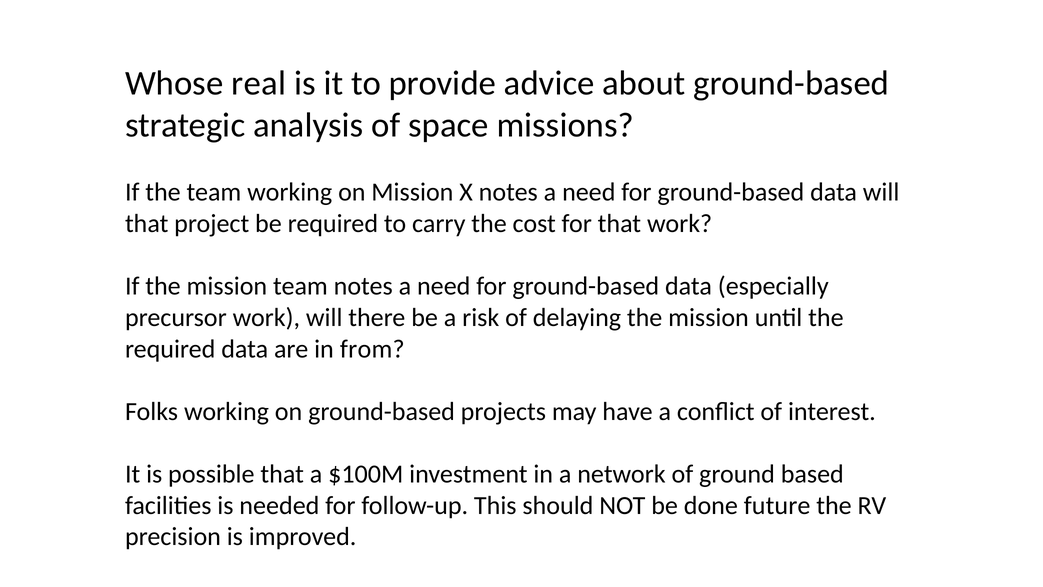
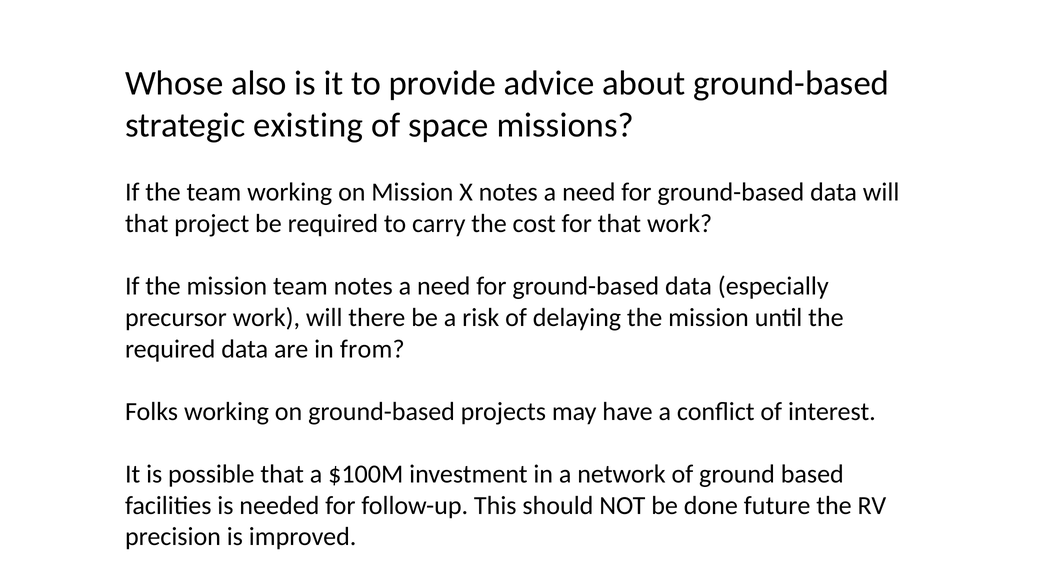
real: real -> also (259, 83)
analysis: analysis -> existing (308, 125)
